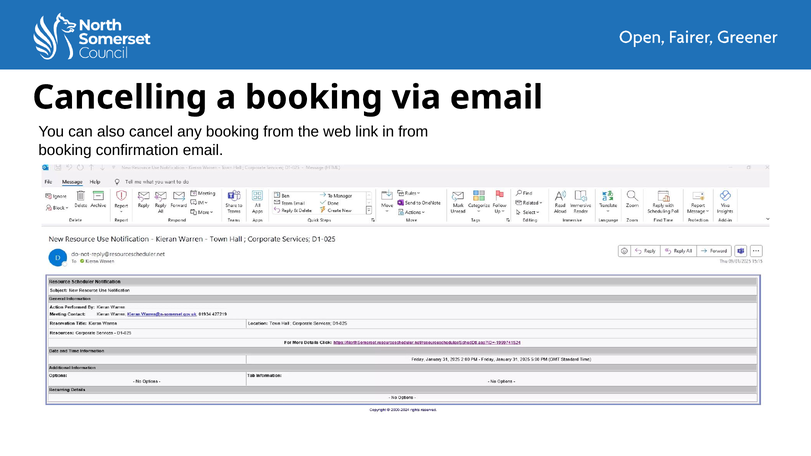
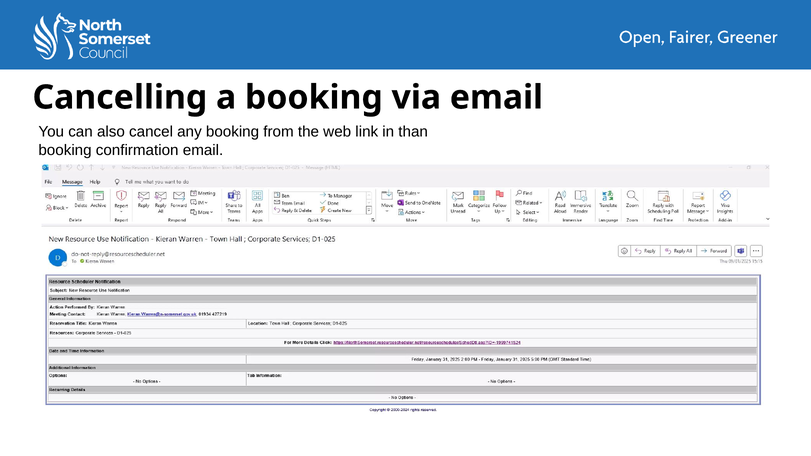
in from: from -> than (413, 132)
